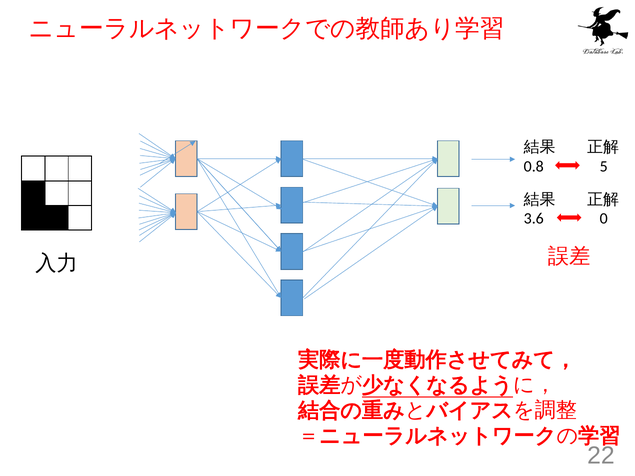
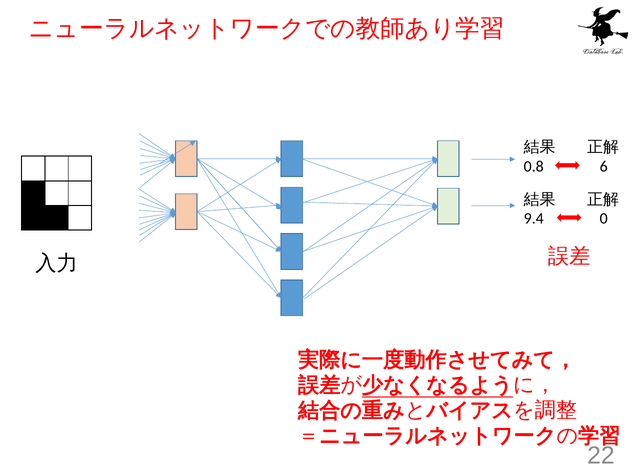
5: 5 -> 6 (604, 166)
3.6: 3.6 -> 9.4 (534, 218)
